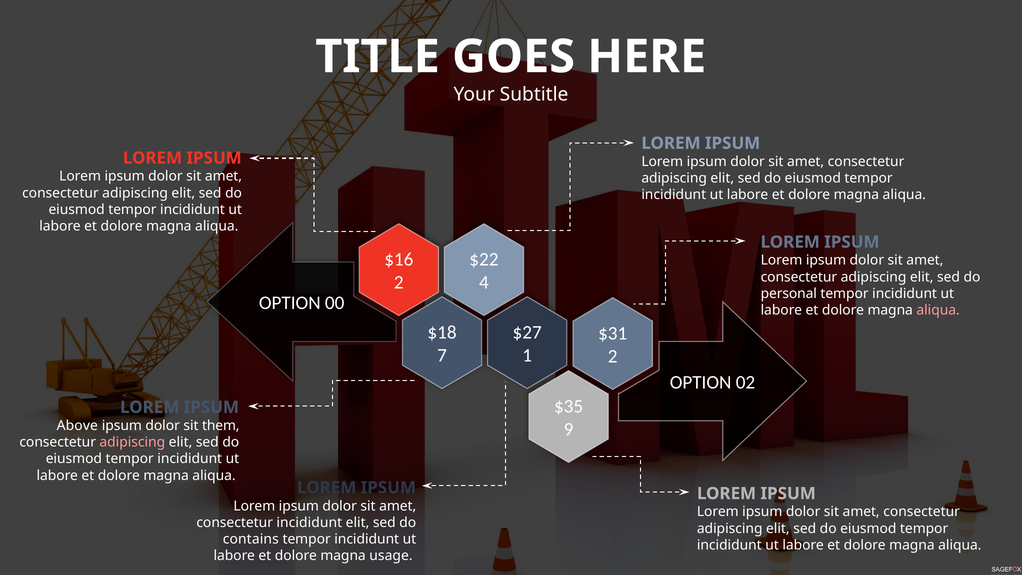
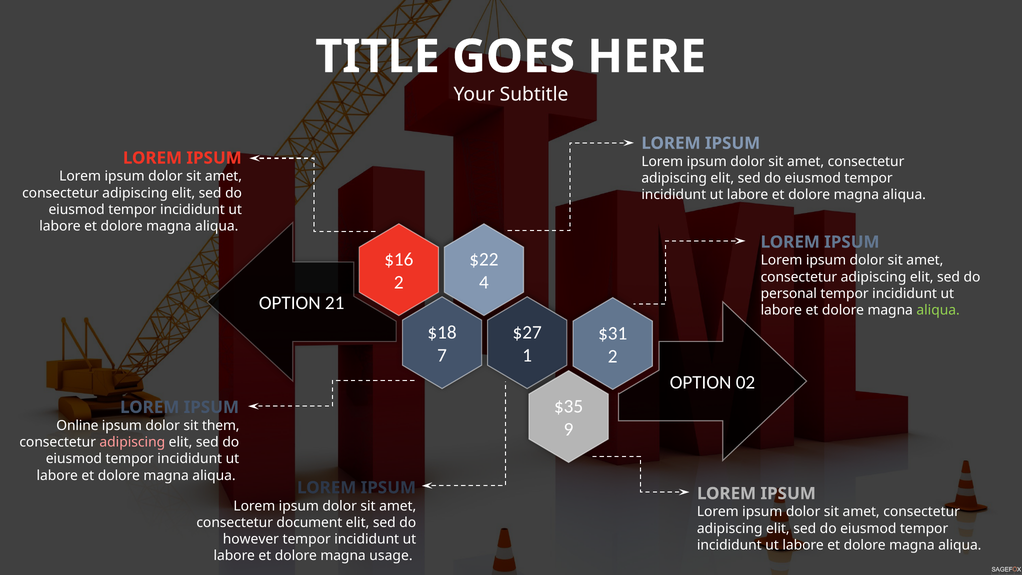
00: 00 -> 21 (335, 303)
aliqua colour: pink -> light green (938, 310)
Above: Above -> Online (77, 425)
consectetur incididunt: incididunt -> document (309, 522)
contains: contains -> however (251, 539)
